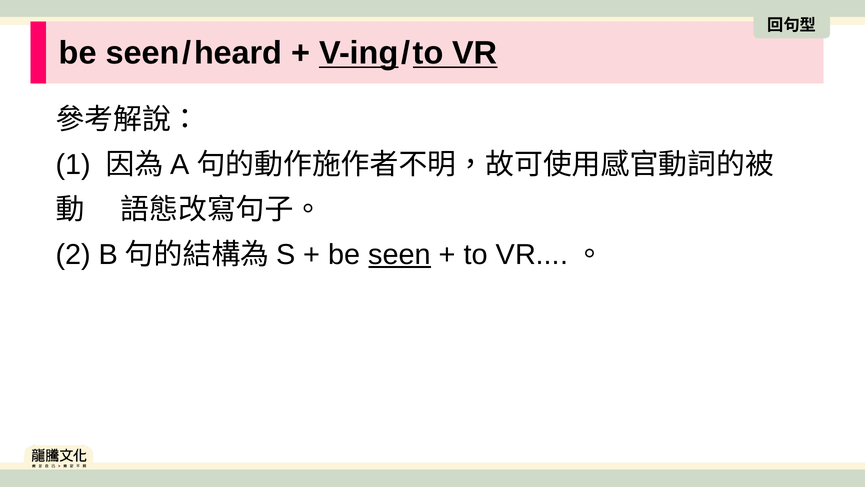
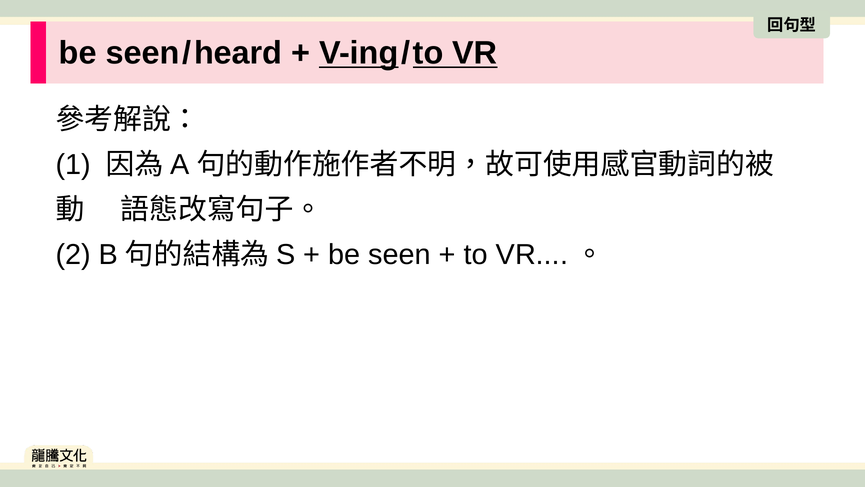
seen underline: present -> none (400, 254)
